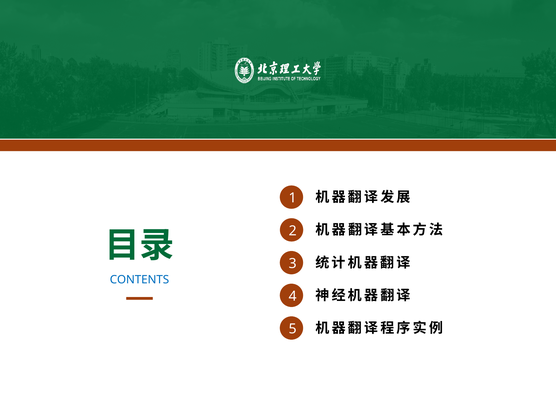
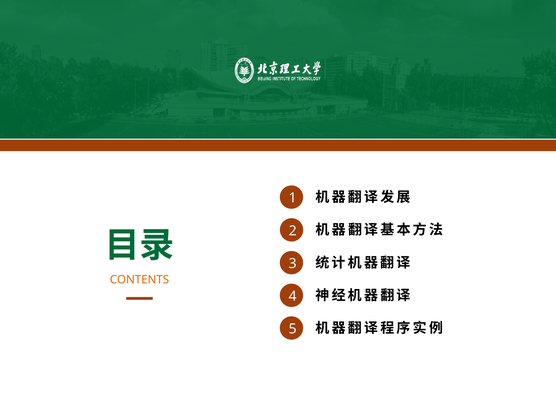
CONTENTS colour: blue -> orange (139, 280)
